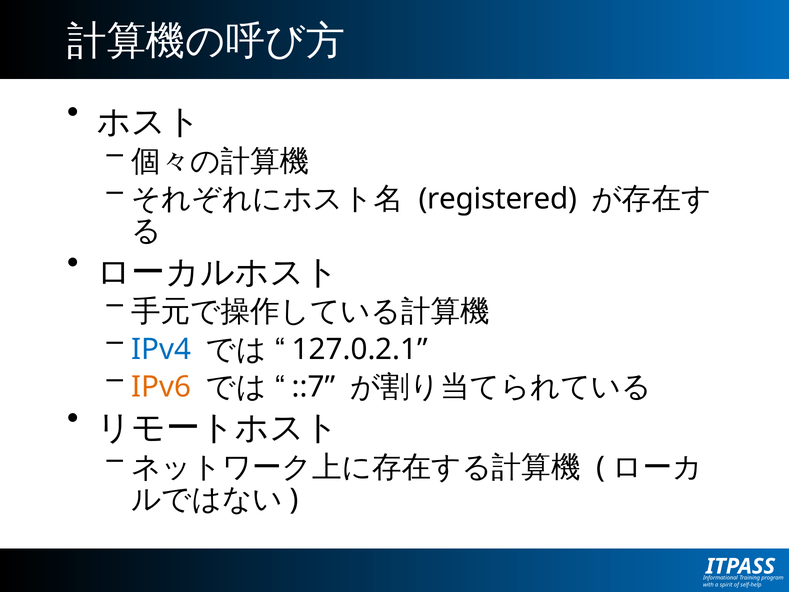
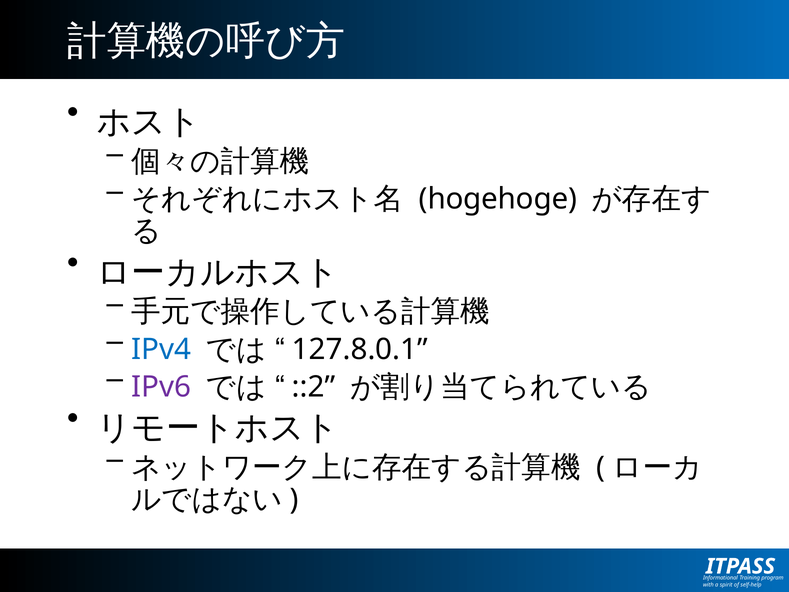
registered: registered -> hogehoge (498, 199)
127.0.2.1: 127.0.2.1 -> 127.8.0.1 (360, 349)
IPv6 colour: orange -> purple (161, 387)
::7: ::7 -> ::2 (314, 387)
